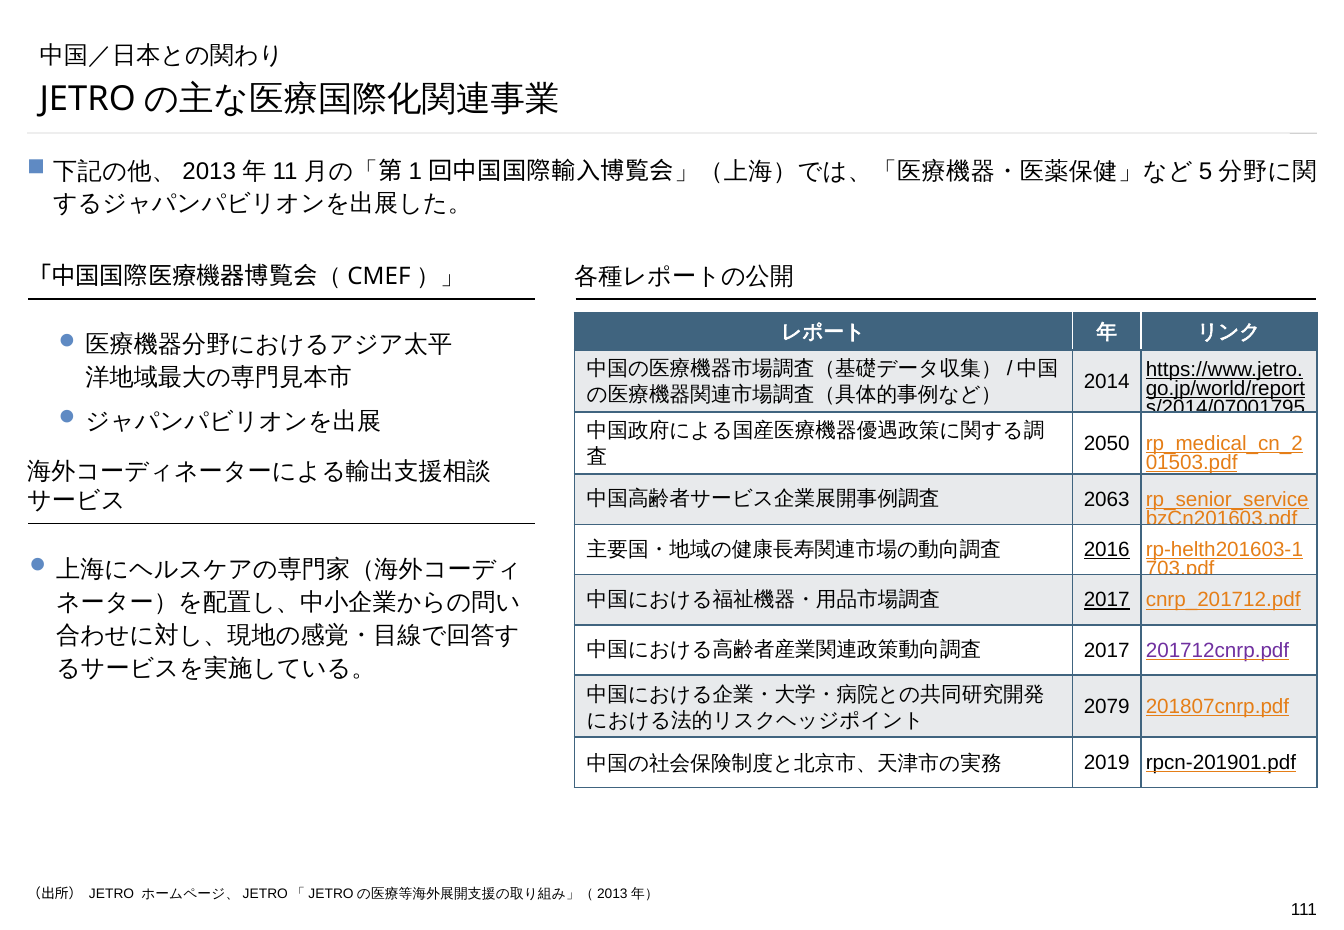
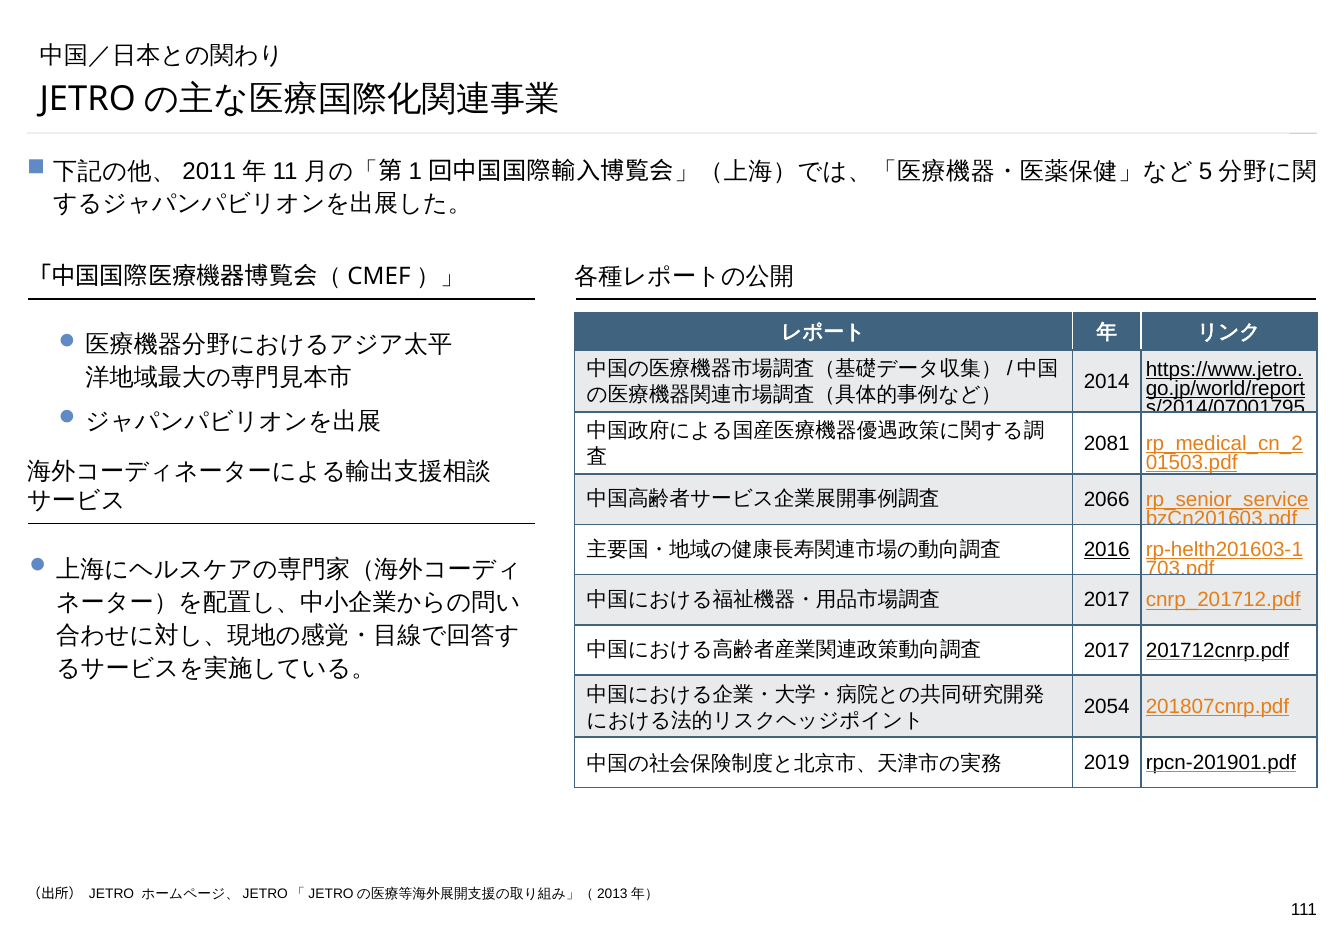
2013: 2013 -> 2011 (209, 172)
2050: 2050 -> 2081 (1107, 444)
2063: 2063 -> 2066 (1107, 500)
2017 underline: present -> none (1107, 600)
201712cnrp.pdf colour: purple -> black (1217, 651)
2079: 2079 -> 2054 (1107, 707)
